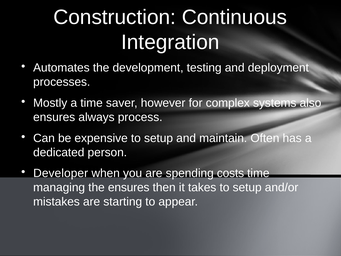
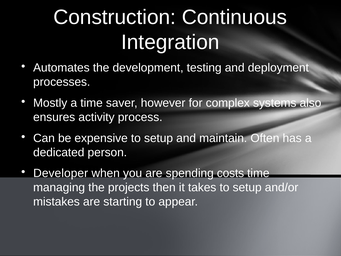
always: always -> activity (96, 117)
the ensures: ensures -> projects (129, 187)
